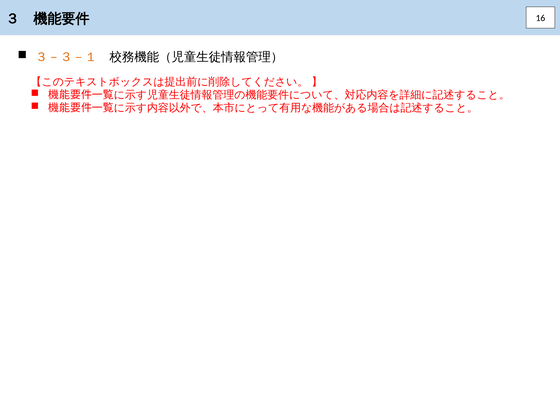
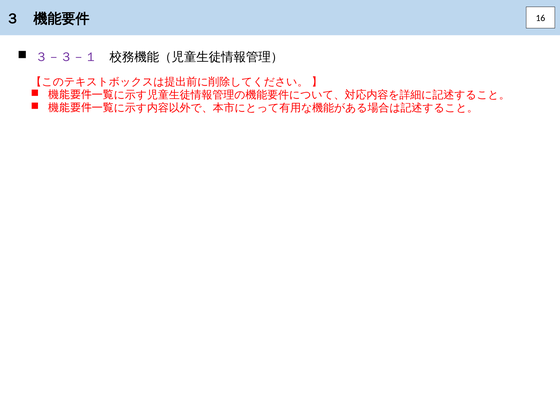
３－３－１ colour: orange -> purple (66, 57)
